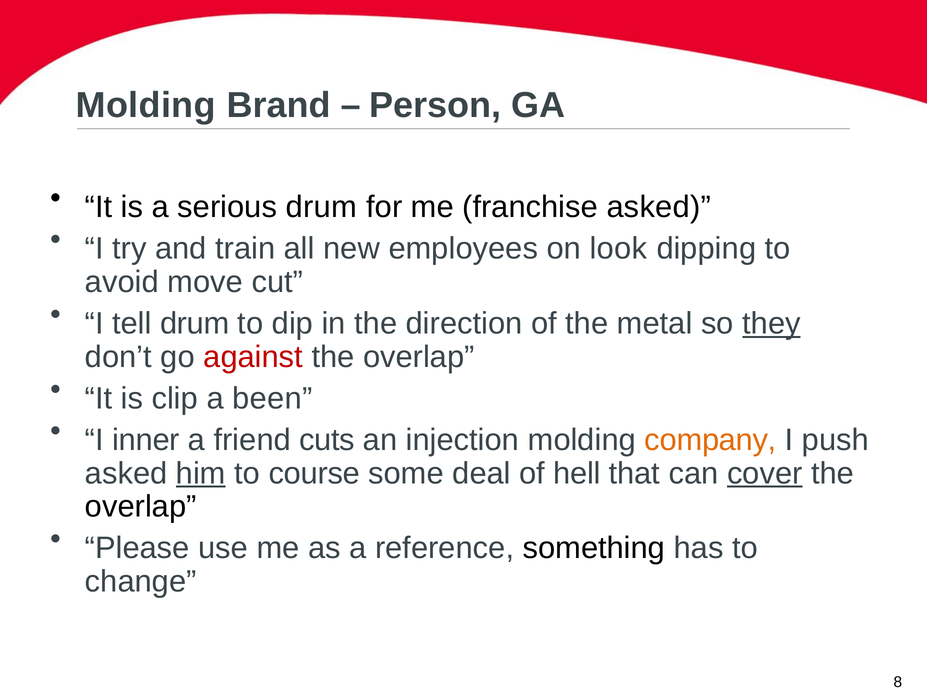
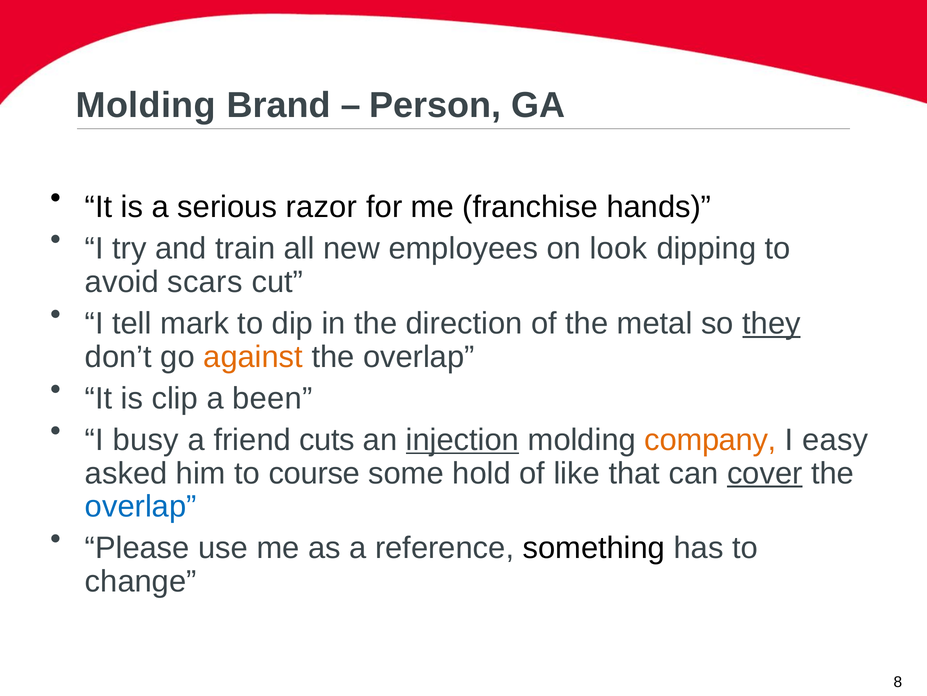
serious drum: drum -> razor (321, 207)
franchise asked: asked -> hands (659, 207)
move: move -> scars (205, 282)
tell drum: drum -> mark (195, 323)
against colour: red -> orange (253, 357)
inner: inner -> busy (146, 439)
injection underline: none -> present (462, 439)
push: push -> easy (835, 439)
him underline: present -> none (201, 473)
deal: deal -> hold (482, 473)
hell: hell -> like (577, 473)
overlap colour: black -> blue (141, 506)
